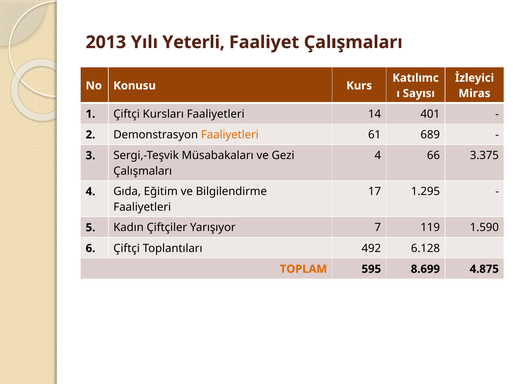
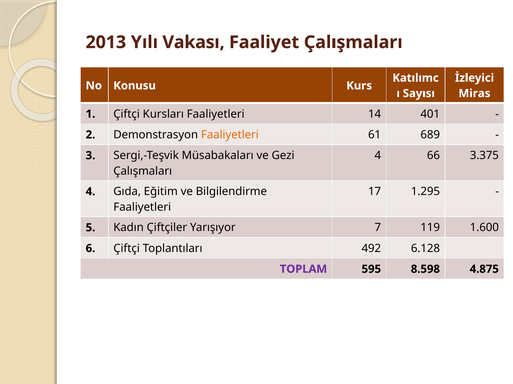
Yeterli: Yeterli -> Vakası (194, 42)
1.590: 1.590 -> 1.600 (484, 228)
TOPLAM colour: orange -> purple (303, 270)
8.699: 8.699 -> 8.598 (425, 270)
